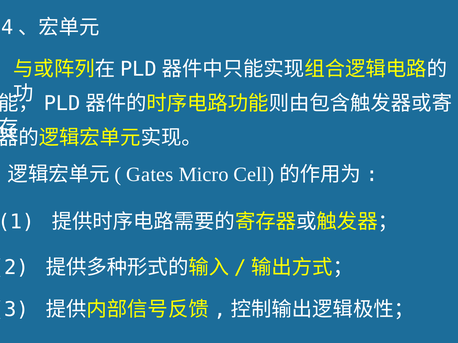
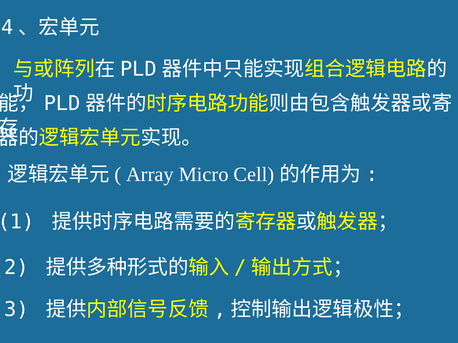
Gates: Gates -> Array (150, 175)
